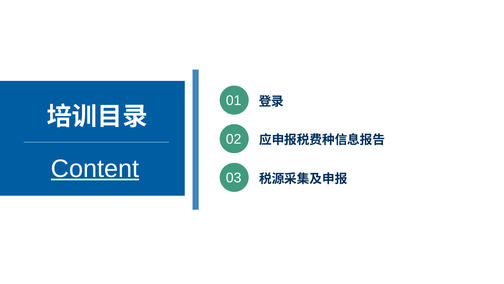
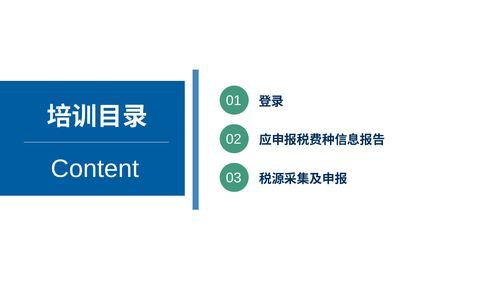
Content underline: present -> none (95, 168)
